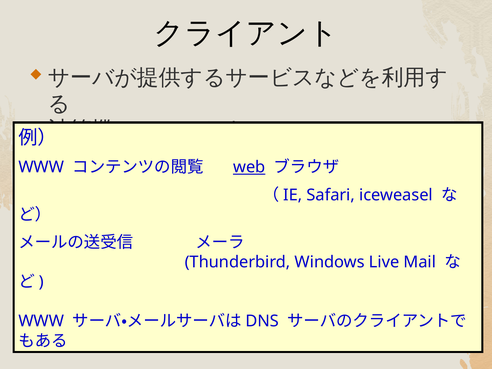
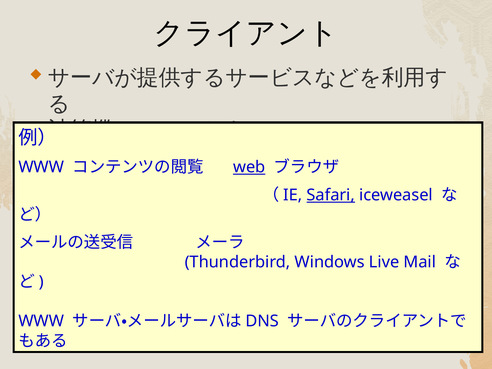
Safari underline: none -> present (331, 195)
